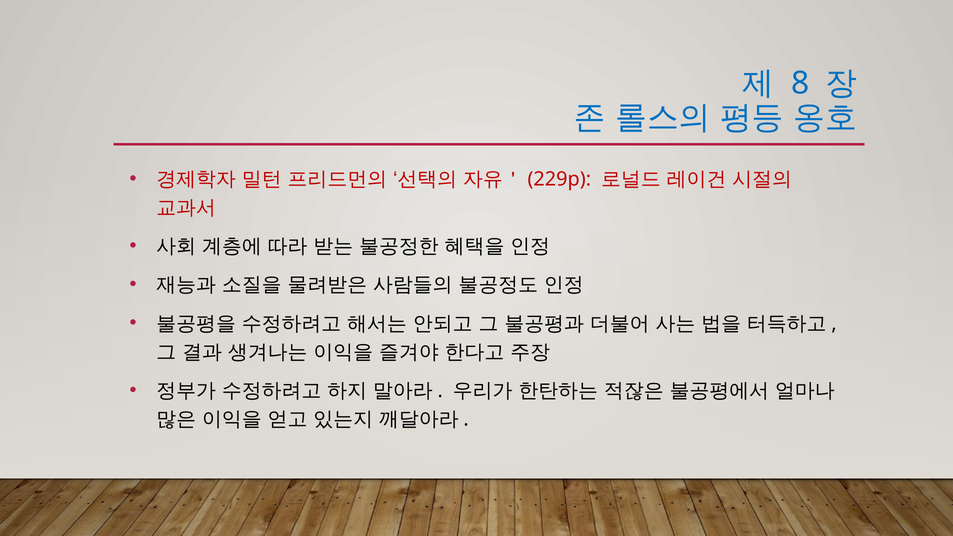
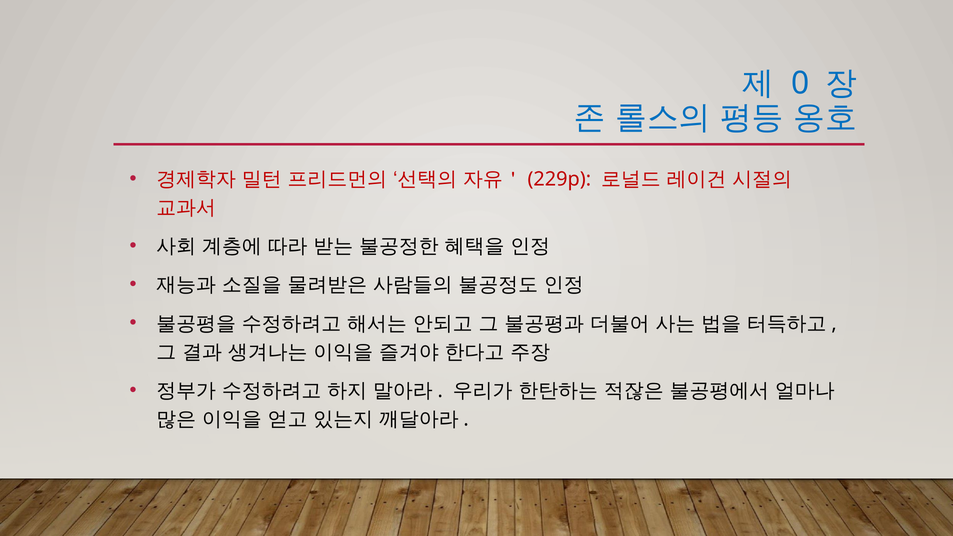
8: 8 -> 0 (800, 83)
